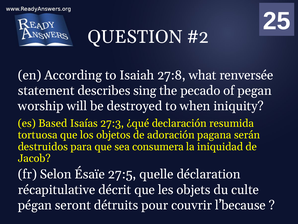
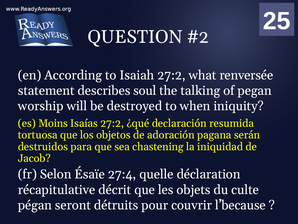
Isaiah 27:8: 27:8 -> 27:2 (171, 75)
sing: sing -> soul (145, 90)
pecado: pecado -> talking (200, 90)
Based: Based -> Moins (53, 123)
Isaías 27:3: 27:3 -> 27:2 (112, 123)
consumera: consumera -> chastening (158, 146)
27:5: 27:5 -> 27:4 (122, 174)
